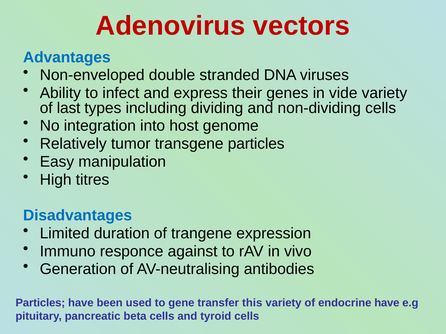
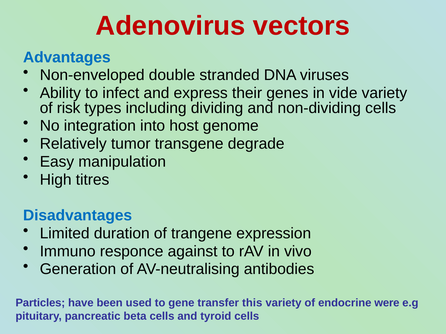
last: last -> risk (69, 108)
transgene particles: particles -> degrade (256, 144)
endocrine have: have -> were (387, 303)
